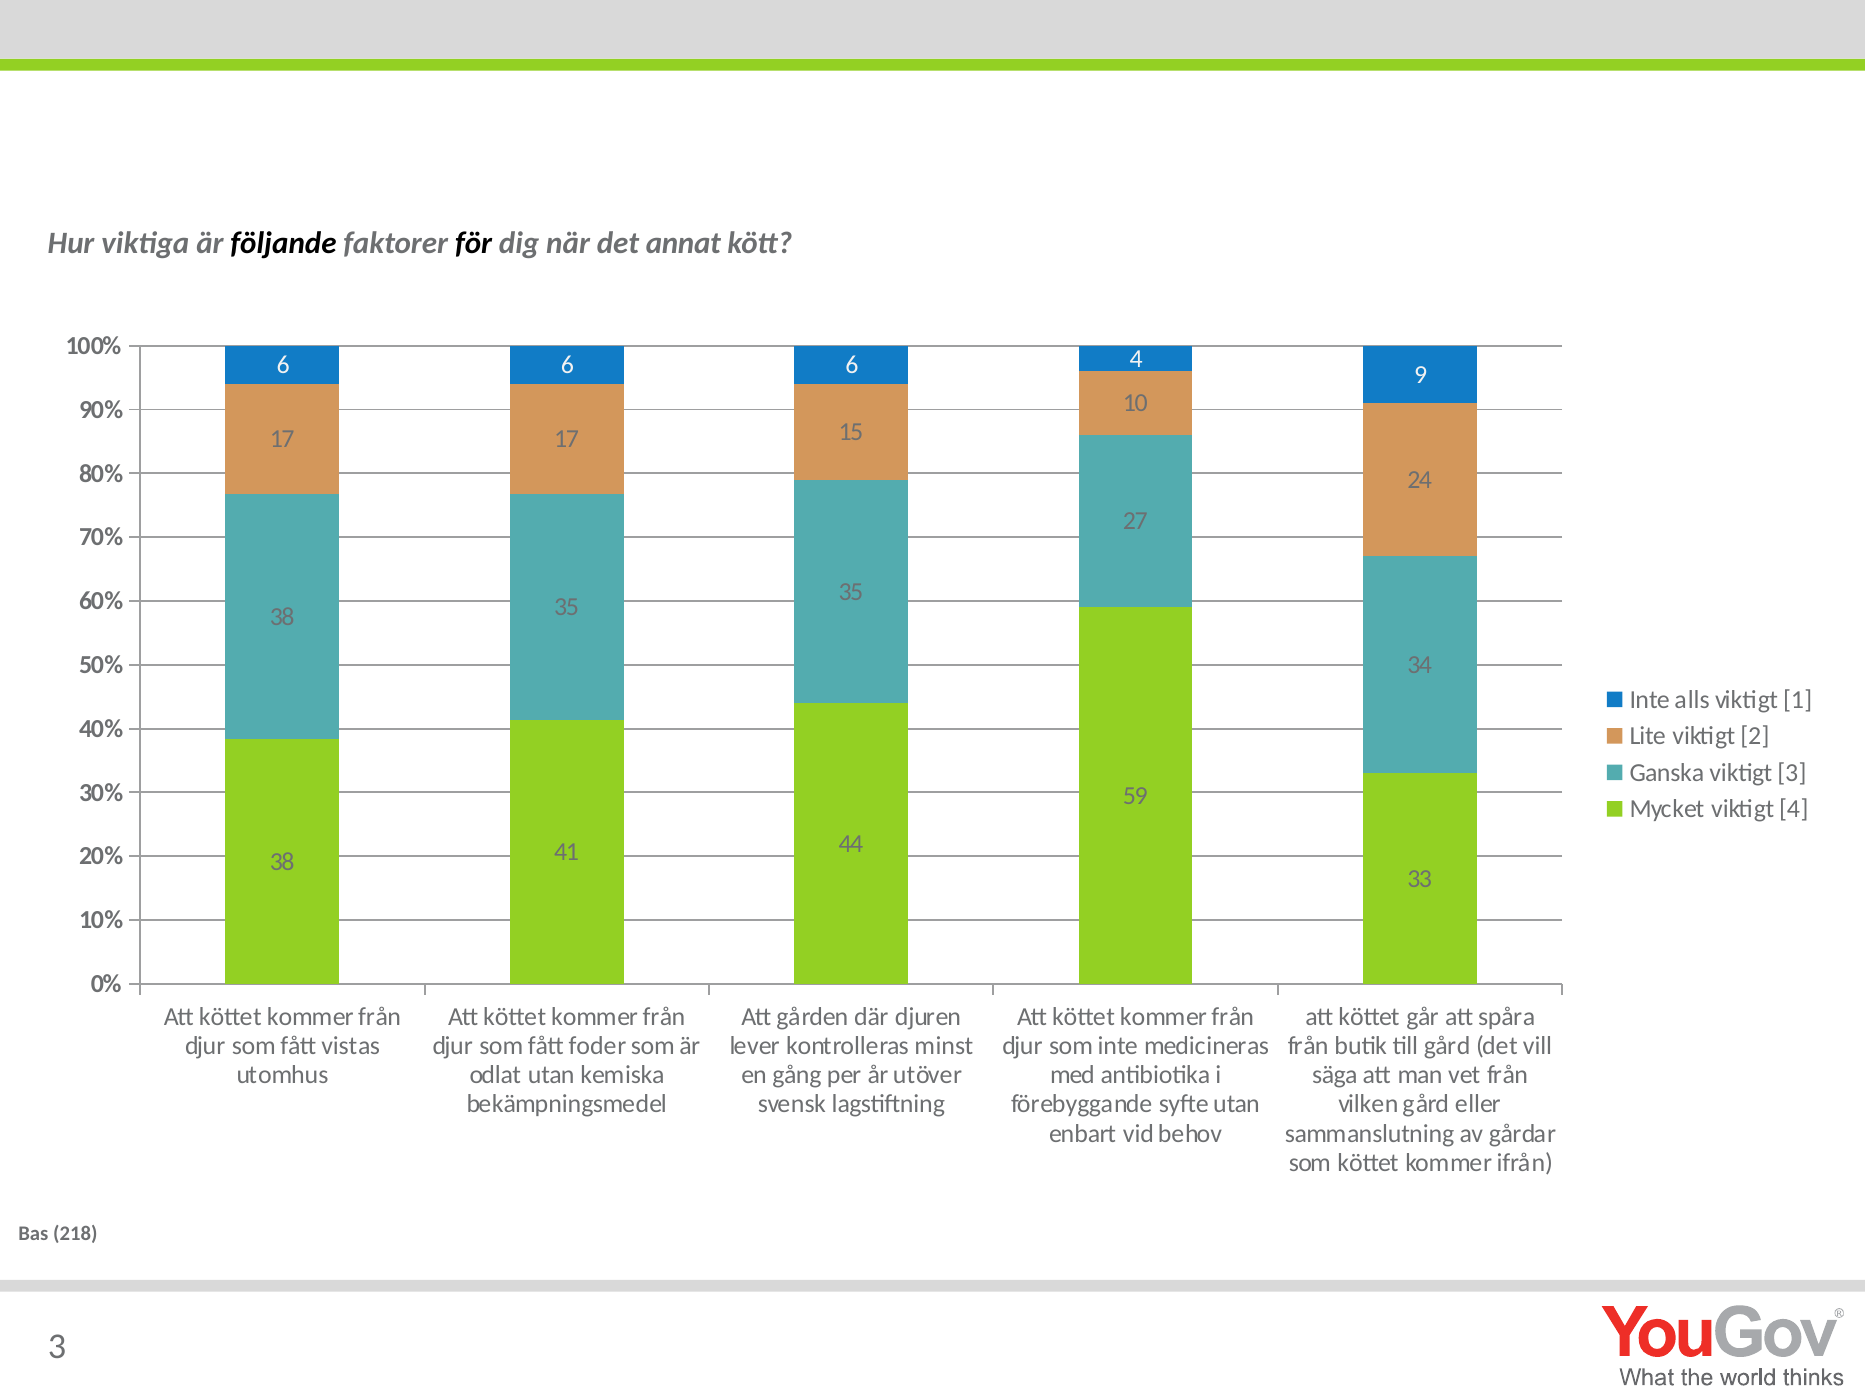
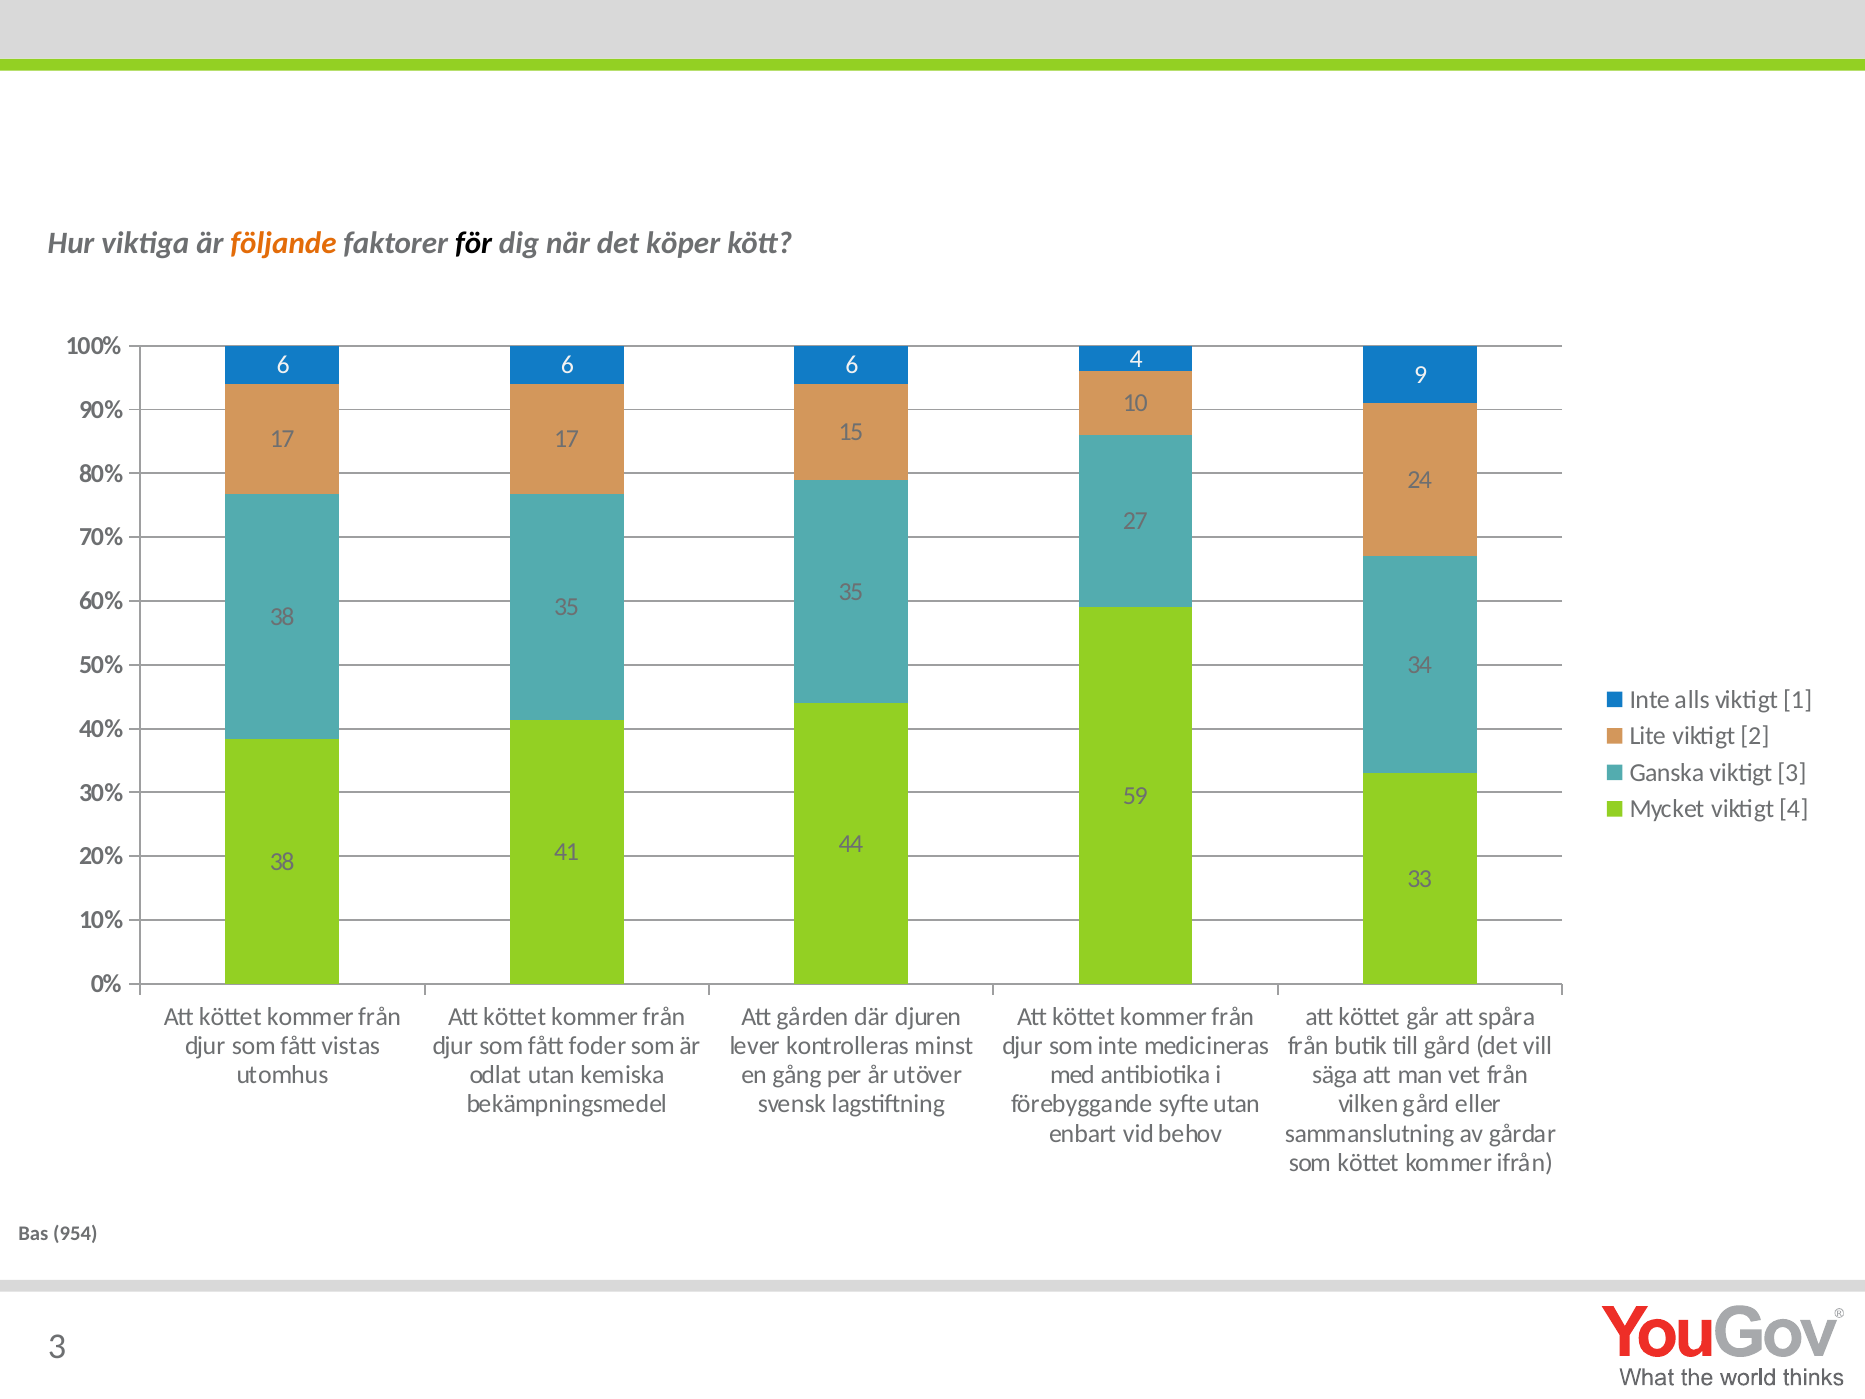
följande colour: black -> orange (283, 243)
annat: annat -> köper (683, 243)
218: 218 -> 954 (75, 1234)
